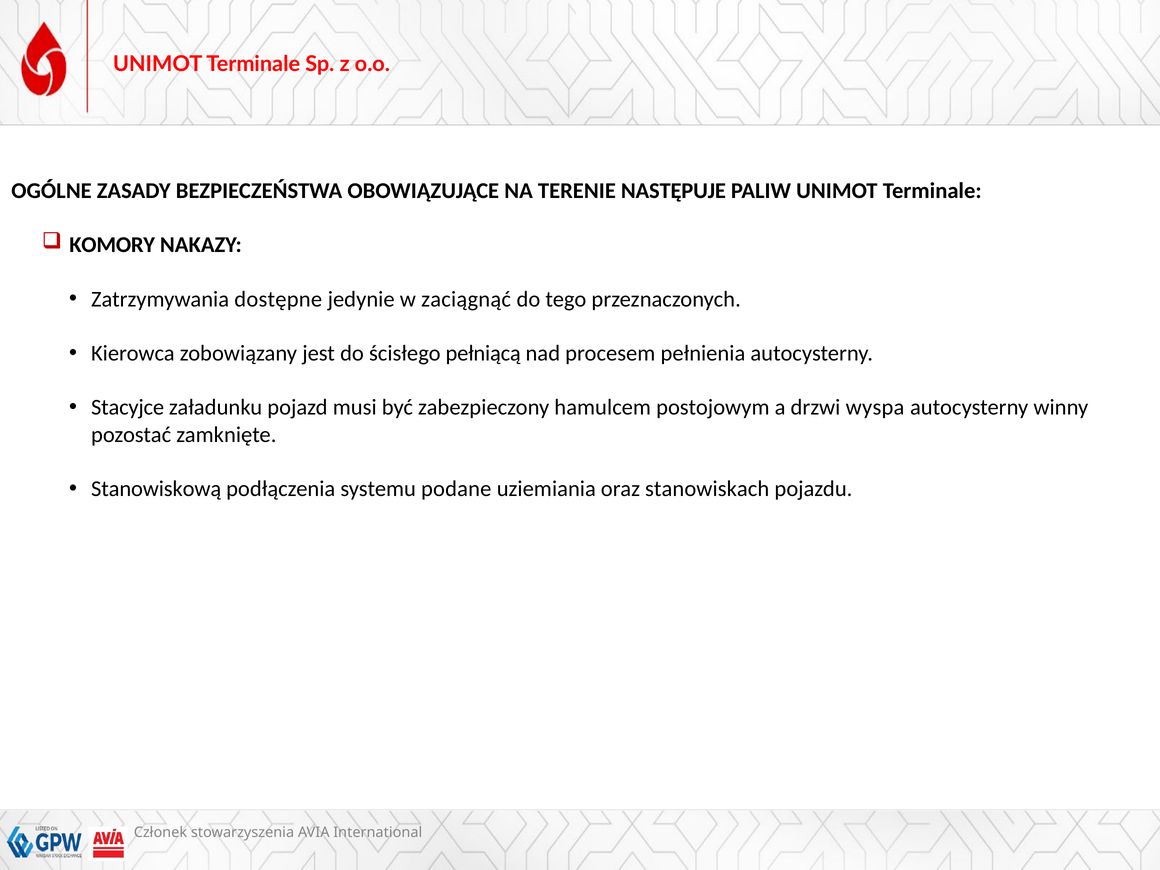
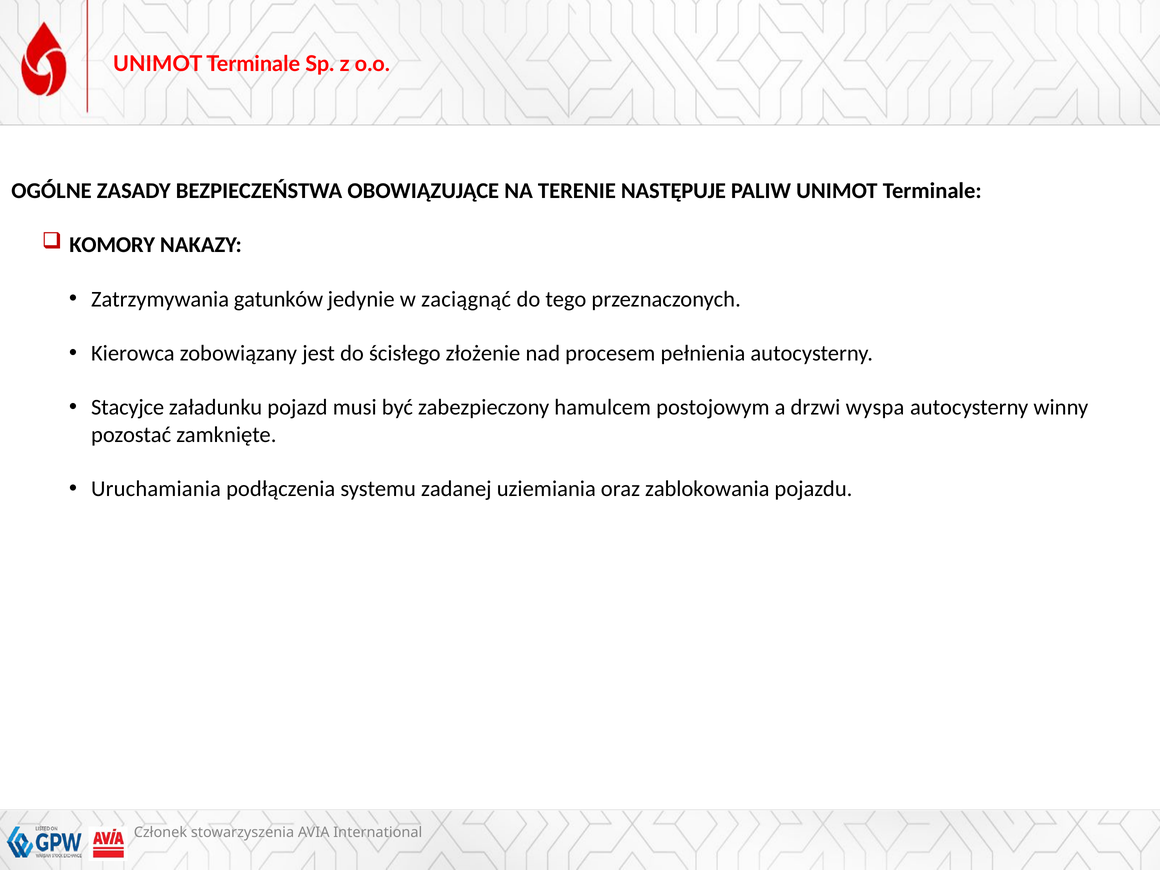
dostępne: dostępne -> gatunków (278, 299)
pełniącą: pełniącą -> złożenie (483, 353)
Stanowiskową: Stanowiskową -> Uruchamiania (156, 489)
podane: podane -> zadanej (456, 489)
stanowiskach: stanowiskach -> zablokowania (707, 489)
